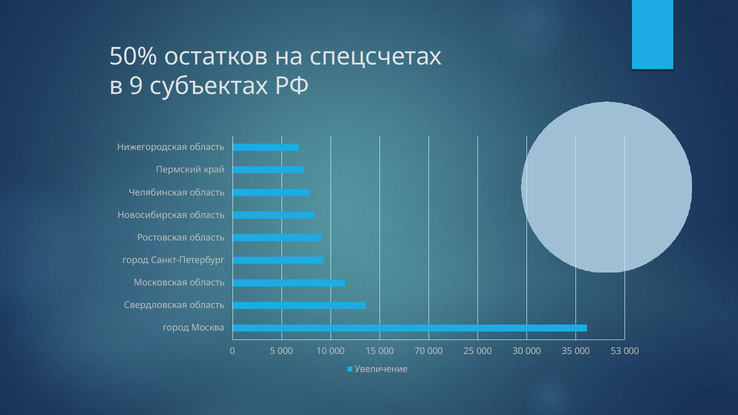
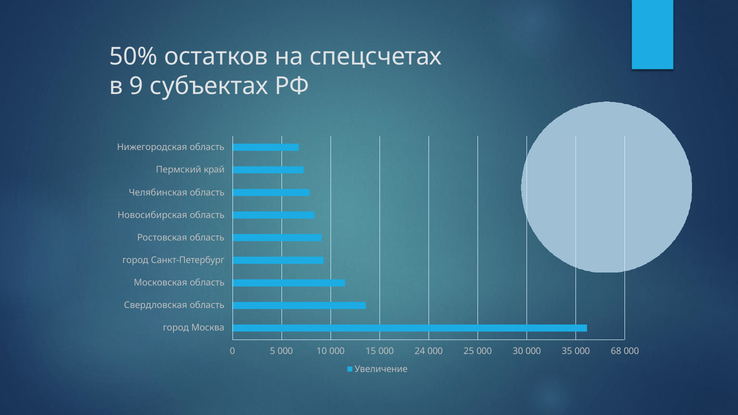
70: 70 -> 24 (420, 351)
53: 53 -> 68 (616, 351)
